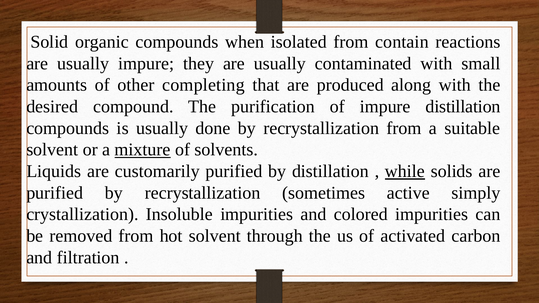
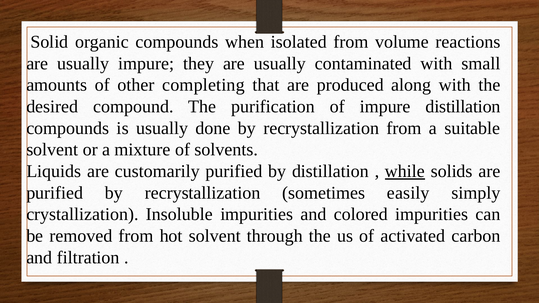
contain: contain -> volume (402, 42)
mixture underline: present -> none (143, 150)
active: active -> easily (408, 193)
